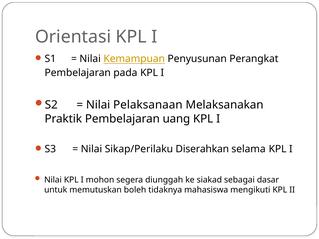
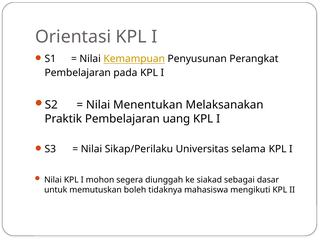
Pelaksanaan: Pelaksanaan -> Menentukan (148, 105)
Diserahkan: Diserahkan -> Universitas (202, 149)
